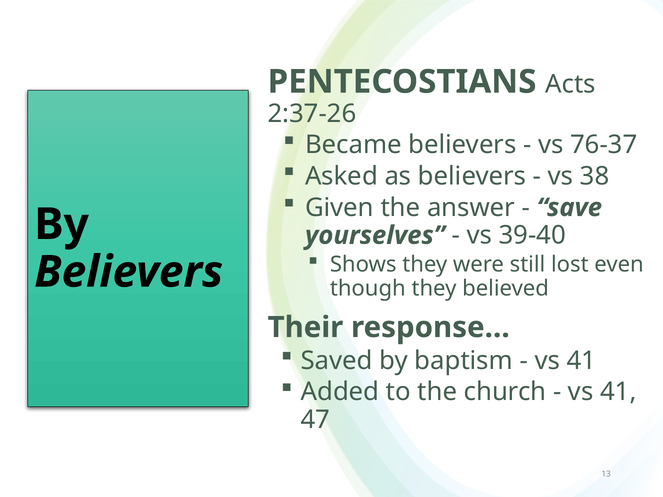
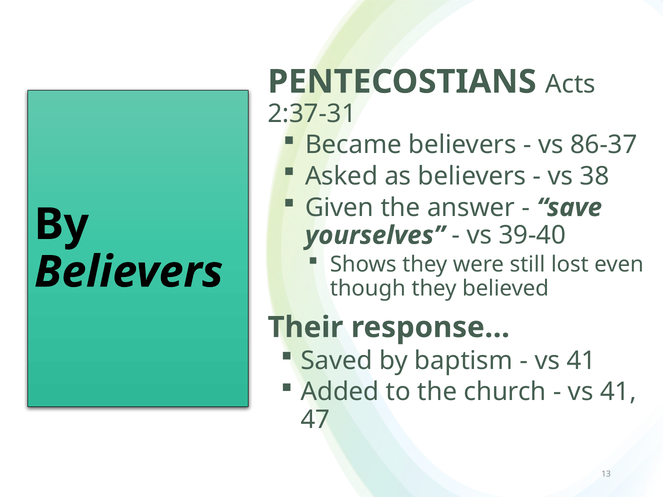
2:37-26: 2:37-26 -> 2:37-31 (312, 114)
76-37: 76-37 -> 86-37 (604, 145)
